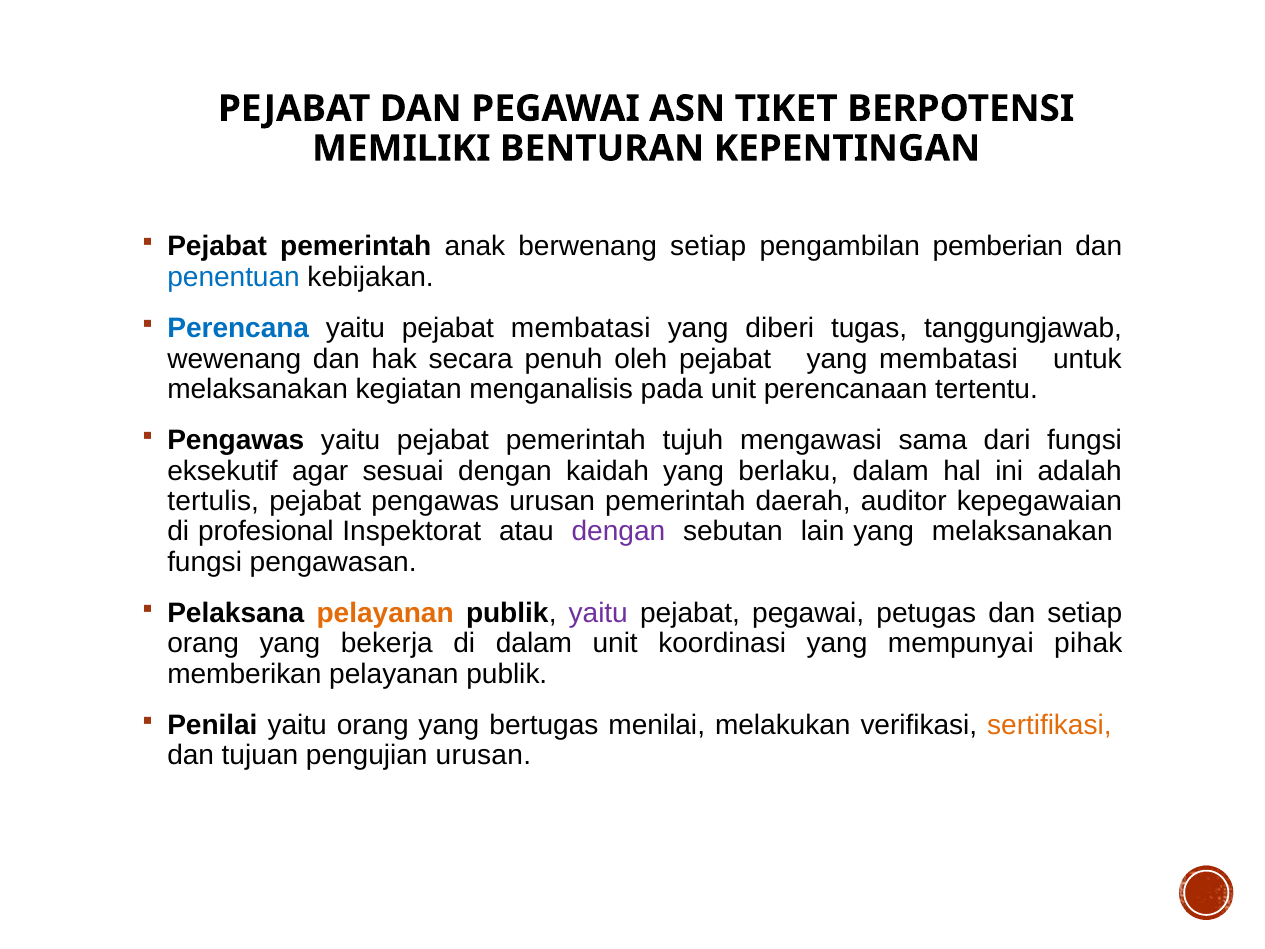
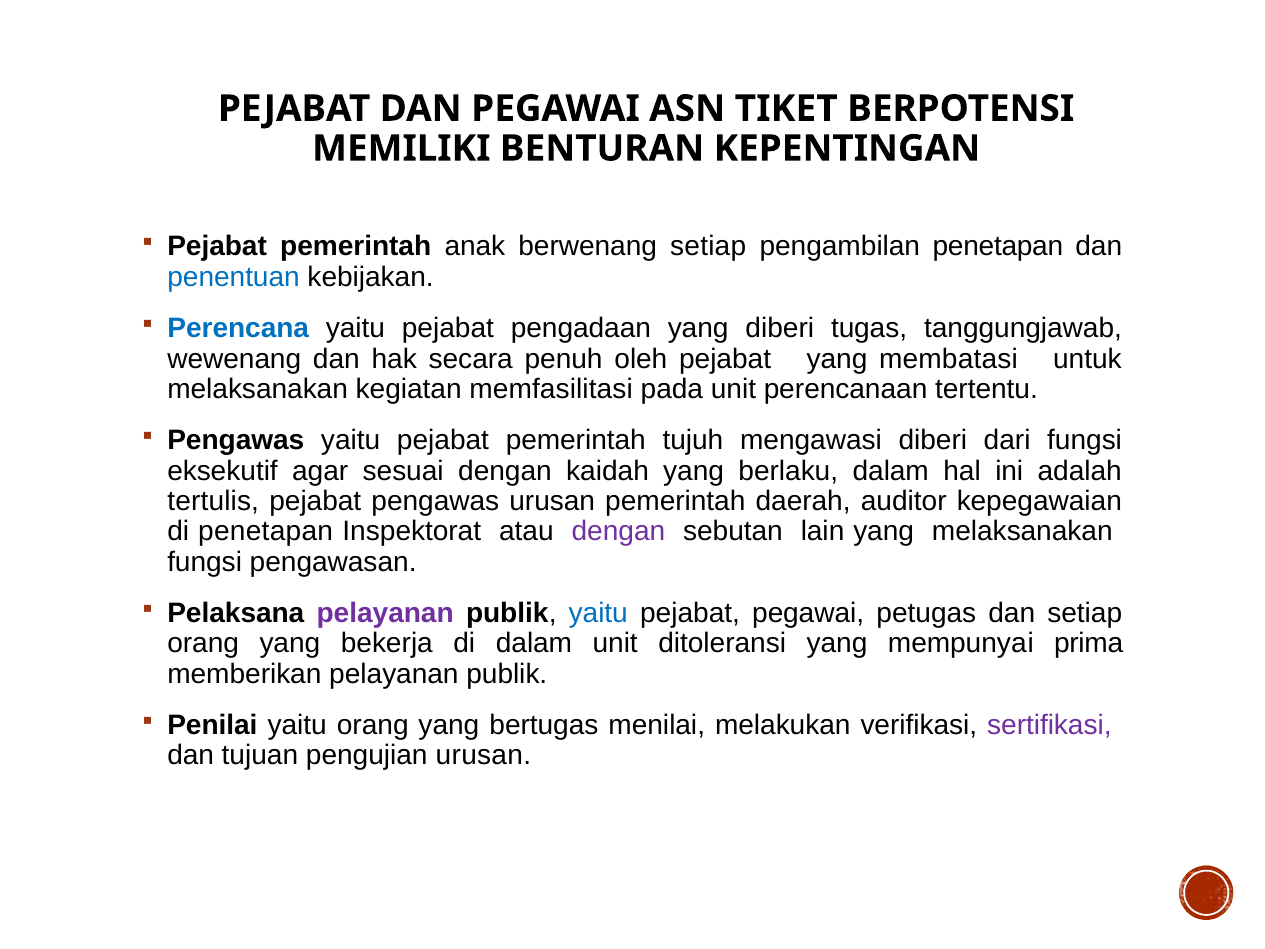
pengambilan pemberian: pemberian -> penetapan (998, 247)
pejabat membatasi: membatasi -> pengadaan (581, 328)
menganalisis: menganalisis -> memfasilitasi (551, 389)
mengawasi sama: sama -> diberi (933, 440)
di profesional: profesional -> penetapan (266, 531)
pelayanan colour: orange -> purple (385, 613)
yaitu colour: purple -> blue (598, 613)
koordinasi: koordinasi -> ditoleransi (722, 643)
pihak: pihak -> prima (1089, 643)
sertifikasi colour: orange -> purple (1049, 725)
